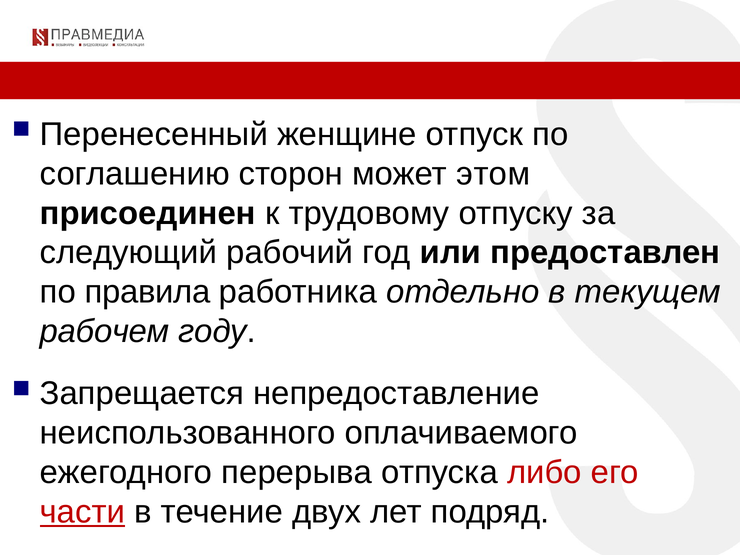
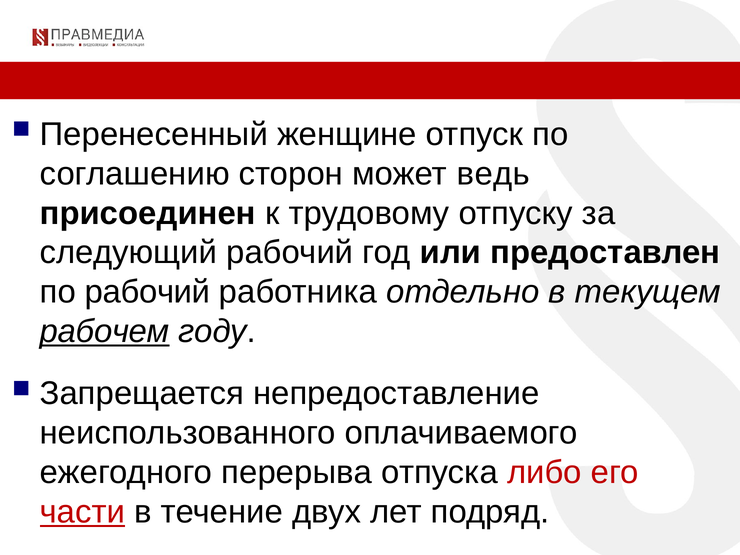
этом: этом -> ведь (493, 174)
по правила: правила -> рабочий (148, 292)
рабочем underline: none -> present (105, 332)
